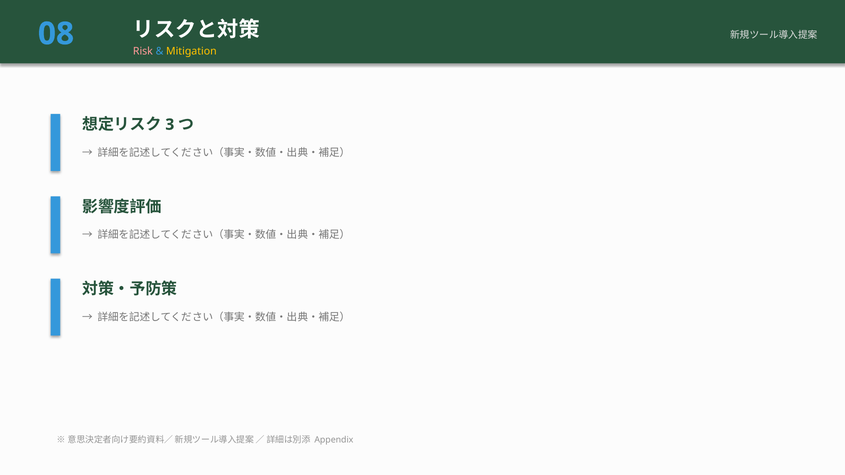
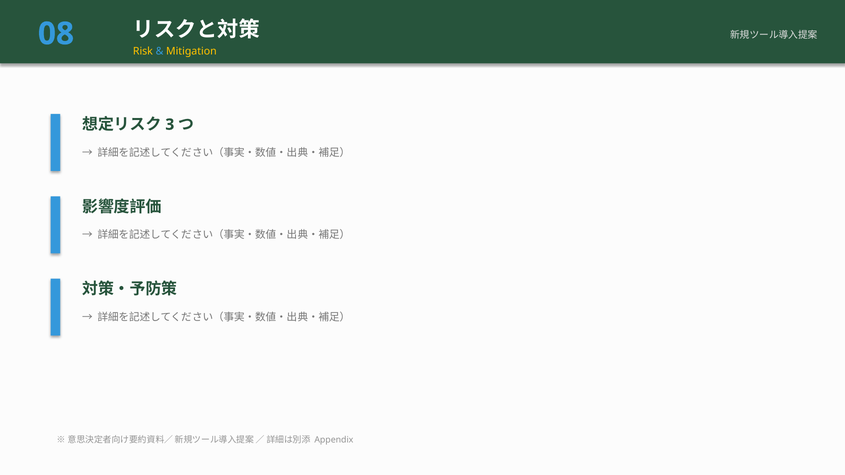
Risk colour: pink -> yellow (143, 51)
